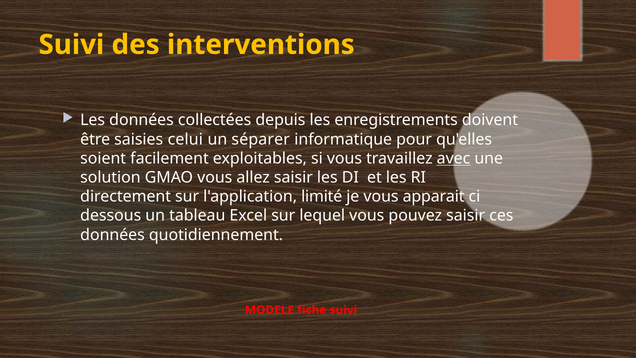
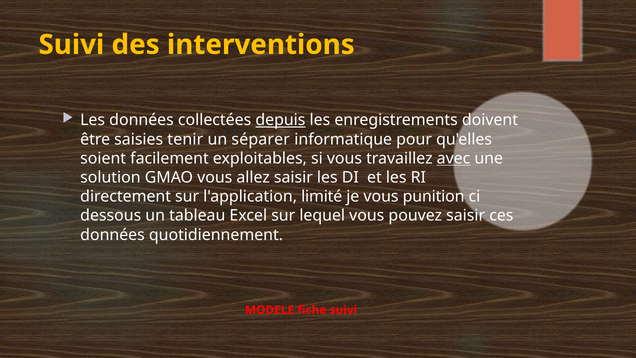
depuis underline: none -> present (280, 120)
celui: celui -> tenir (185, 139)
apparait: apparait -> punition (434, 196)
